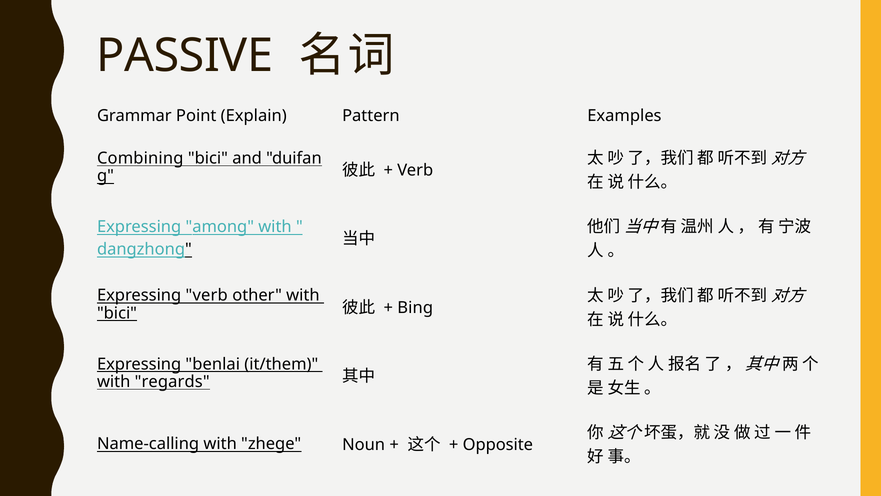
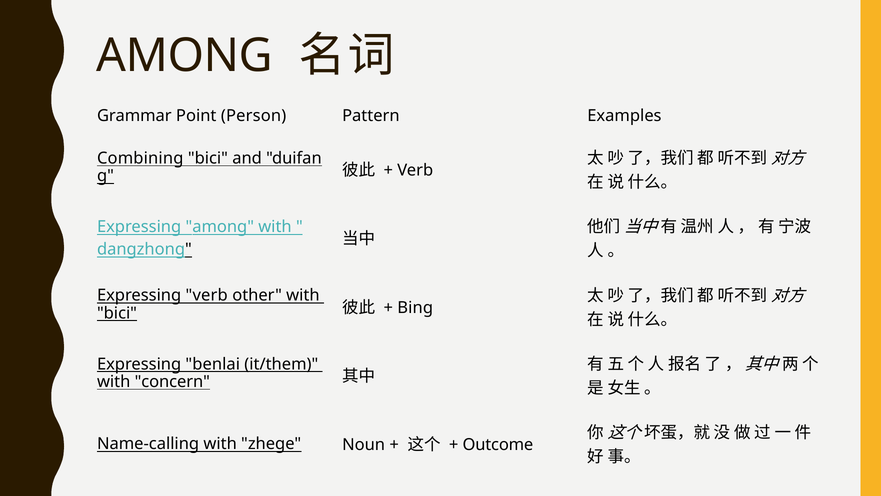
PASSIVE: PASSIVE -> AMONG (185, 56)
Explain: Explain -> Person (254, 116)
regards: regards -> concern (172, 381)
Opposite: Opposite -> Outcome (498, 444)
